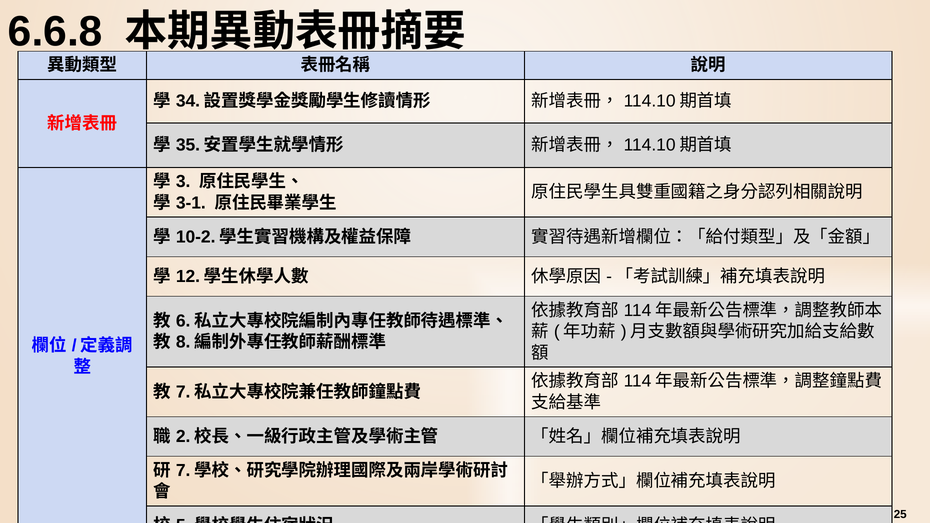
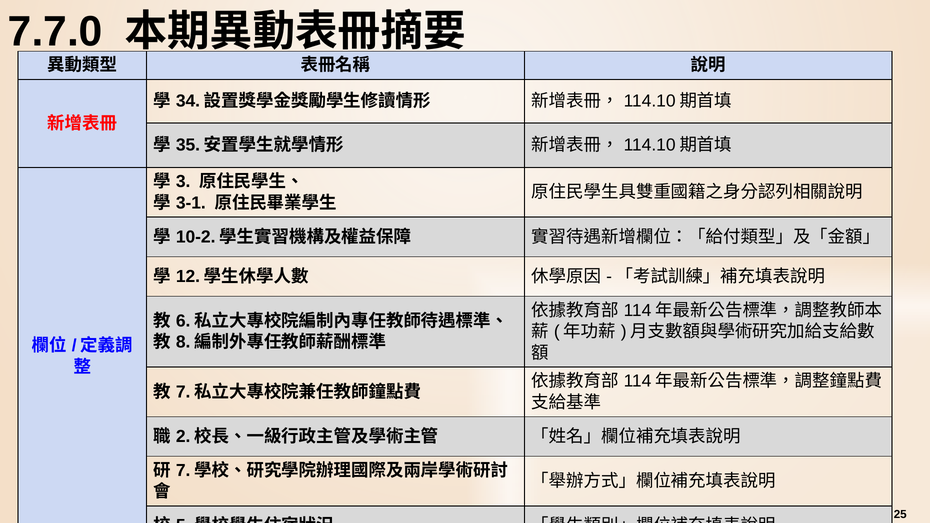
6.6.8: 6.6.8 -> 7.7.0 (55, 32)
